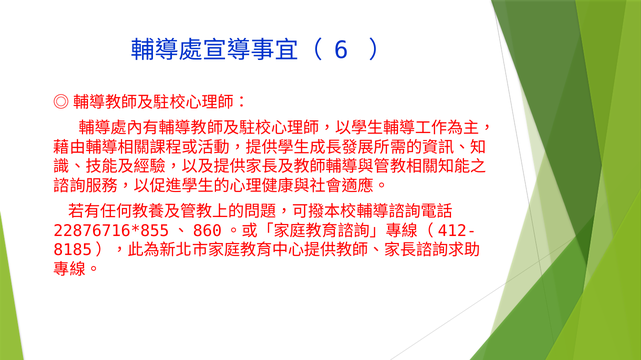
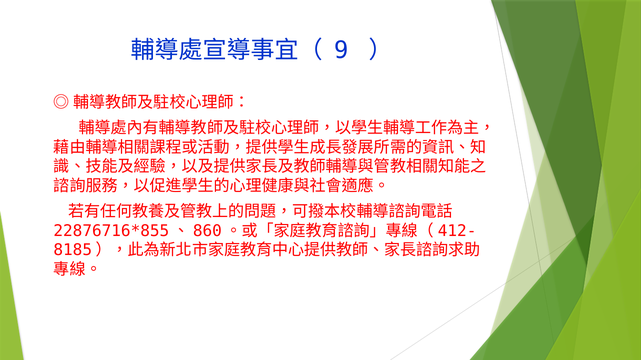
6: 6 -> 9 (341, 51)
